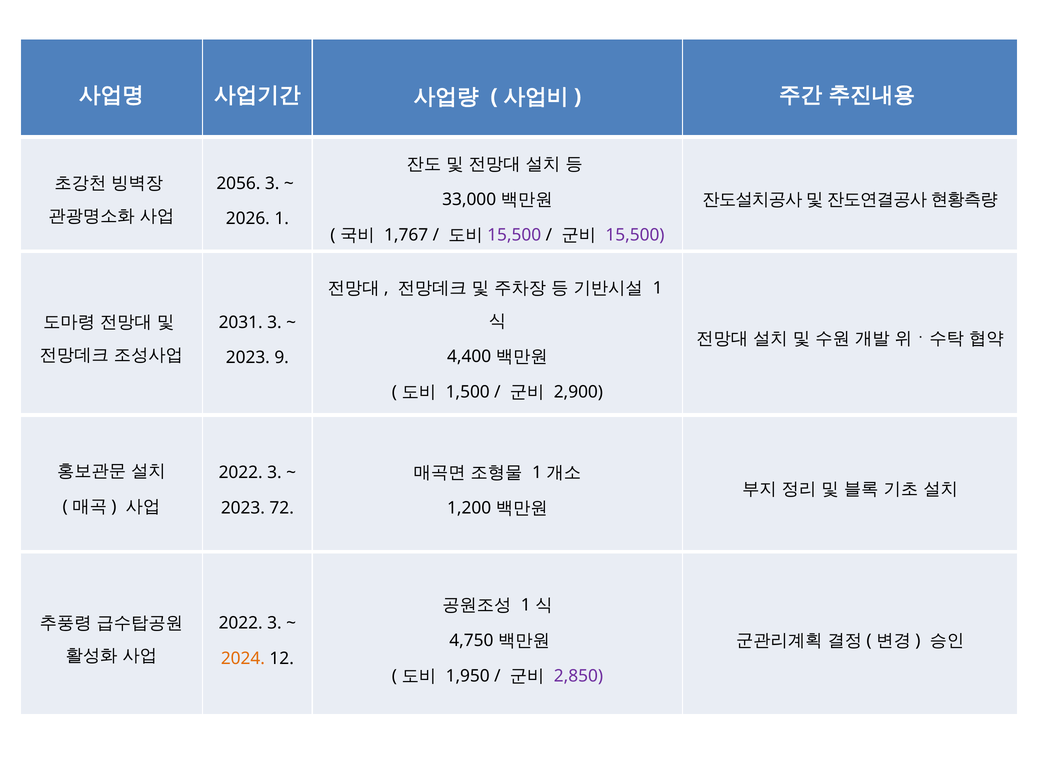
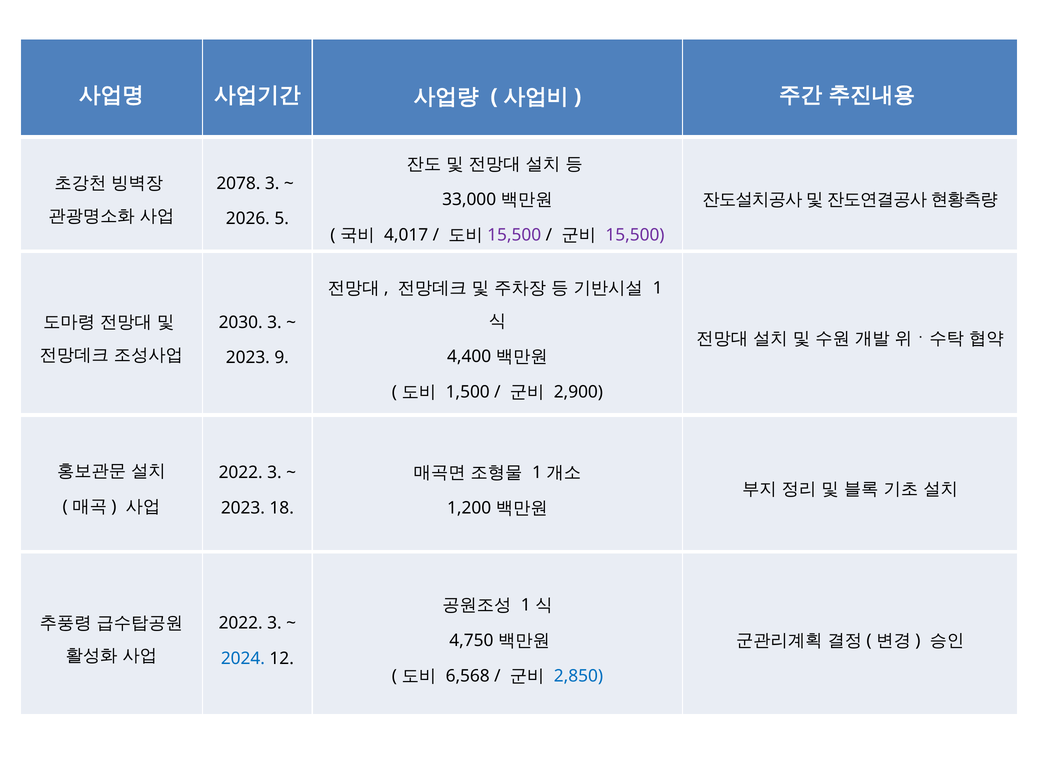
2056: 2056 -> 2078 (238, 184)
2026 1: 1 -> 5 (282, 219)
1,767: 1,767 -> 4,017 (406, 235)
2031: 2031 -> 2030 (241, 323)
72: 72 -> 18 (282, 508)
2024 colour: orange -> blue (243, 659)
1,950: 1,950 -> 6,568 (468, 677)
2,850 colour: purple -> blue (578, 677)
